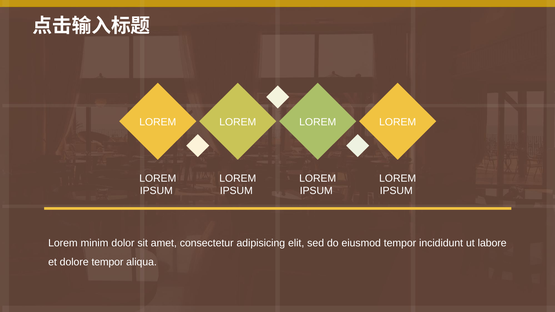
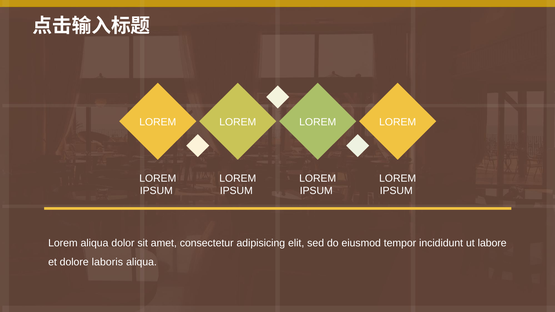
Lorem minim: minim -> aliqua (95, 243)
dolore tempor: tempor -> laboris (107, 262)
